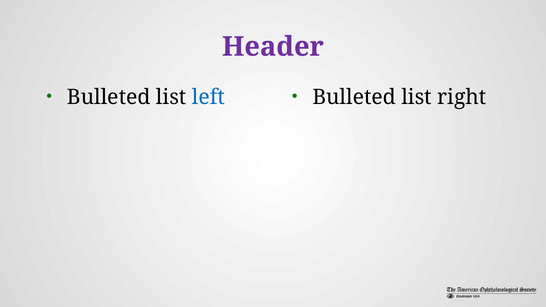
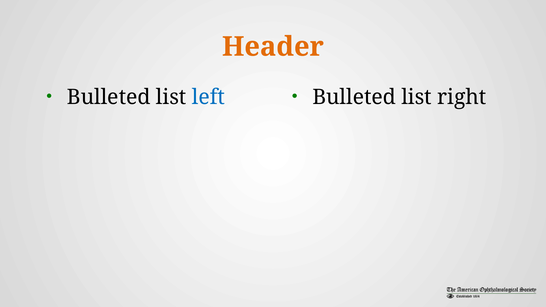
Header colour: purple -> orange (273, 47)
